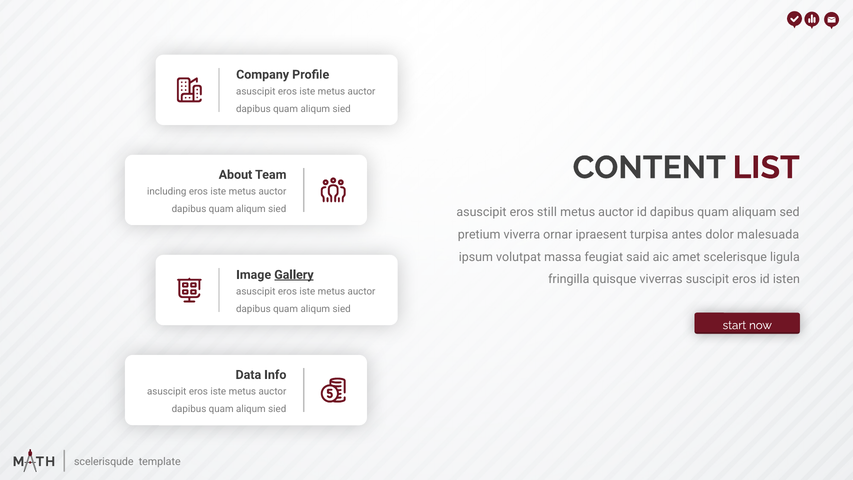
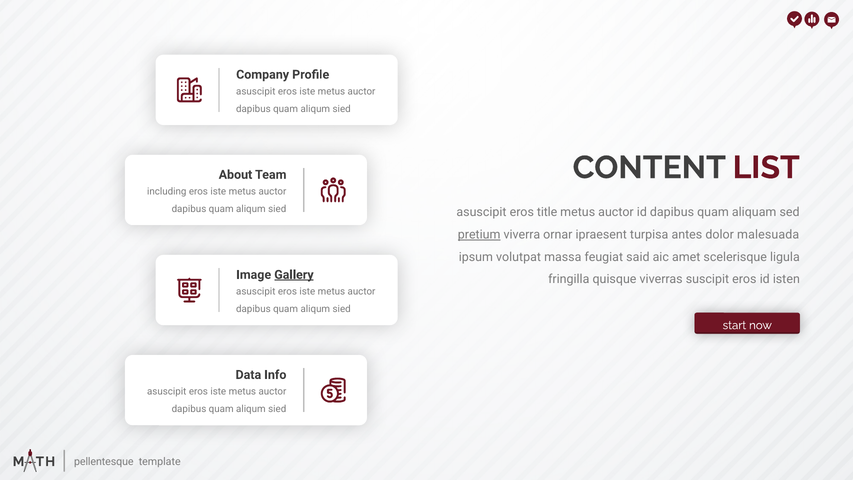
still: still -> title (547, 212)
pretium underline: none -> present (479, 234)
scelerisqude: scelerisqude -> pellentesque (104, 461)
